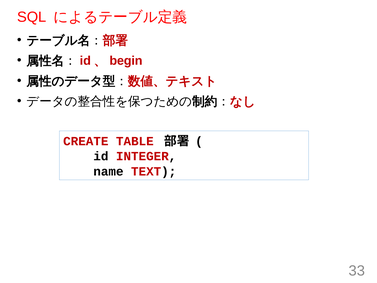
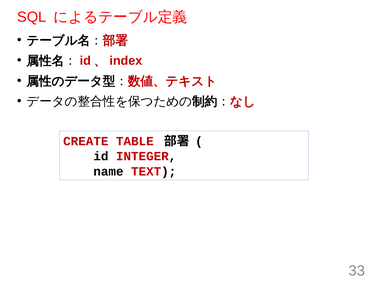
begin: begin -> index (126, 61)
